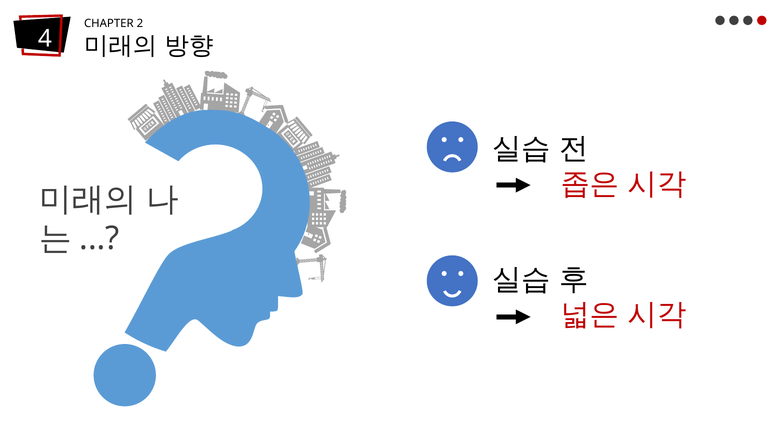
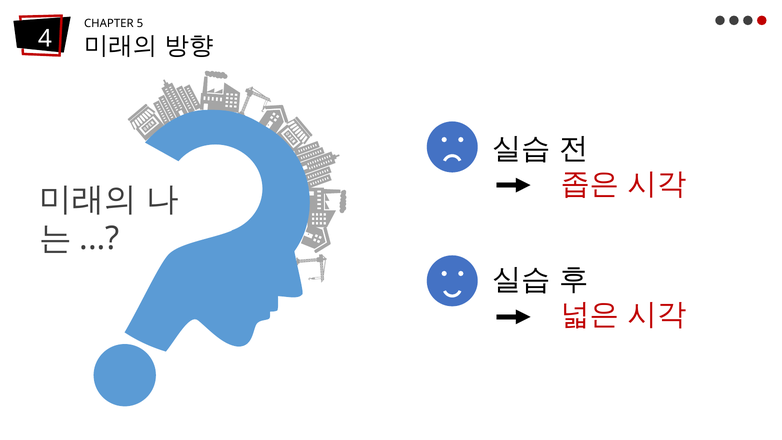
2: 2 -> 5 (140, 23)
